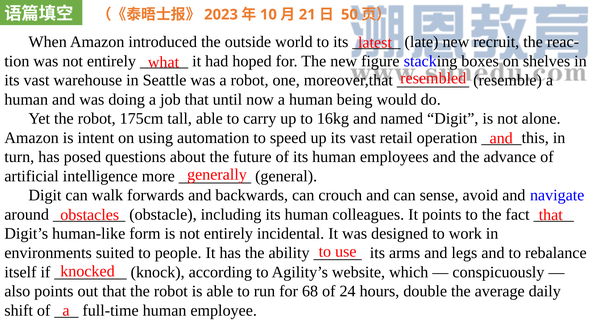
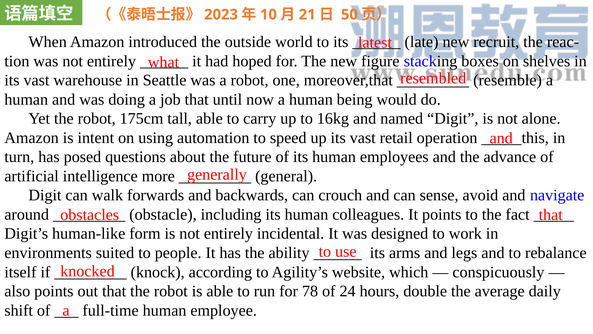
68: 68 -> 78 (310, 291)
